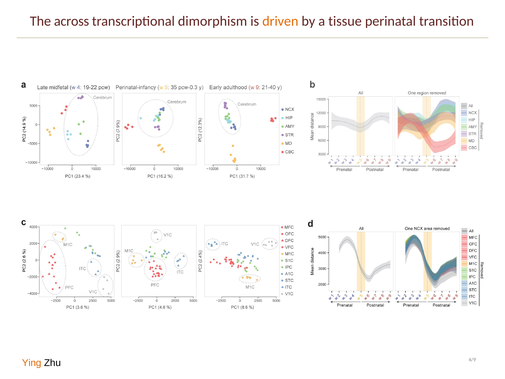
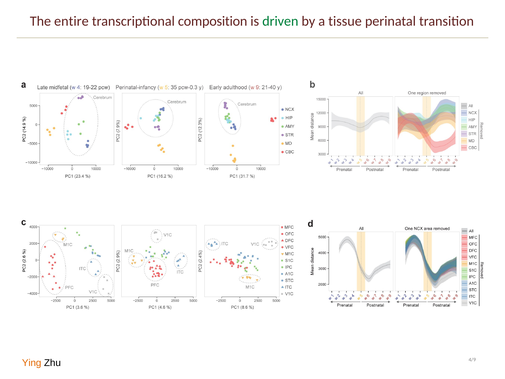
across: across -> entire (71, 21)
dimorphism: dimorphism -> composition (213, 21)
driven colour: orange -> green (280, 21)
